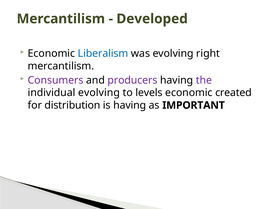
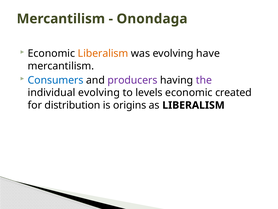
Developed: Developed -> Onondaga (152, 19)
Liberalism colour: blue -> orange (103, 53)
right: right -> have (208, 53)
Consumers colour: purple -> blue (56, 80)
is having: having -> origins (130, 105)
as IMPORTANT: IMPORTANT -> LIBERALISM (193, 105)
